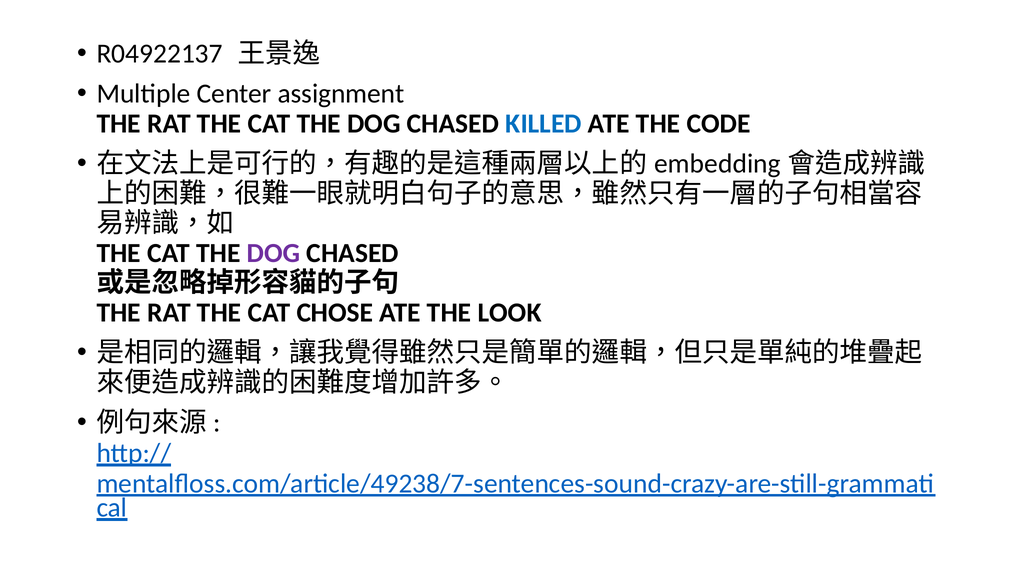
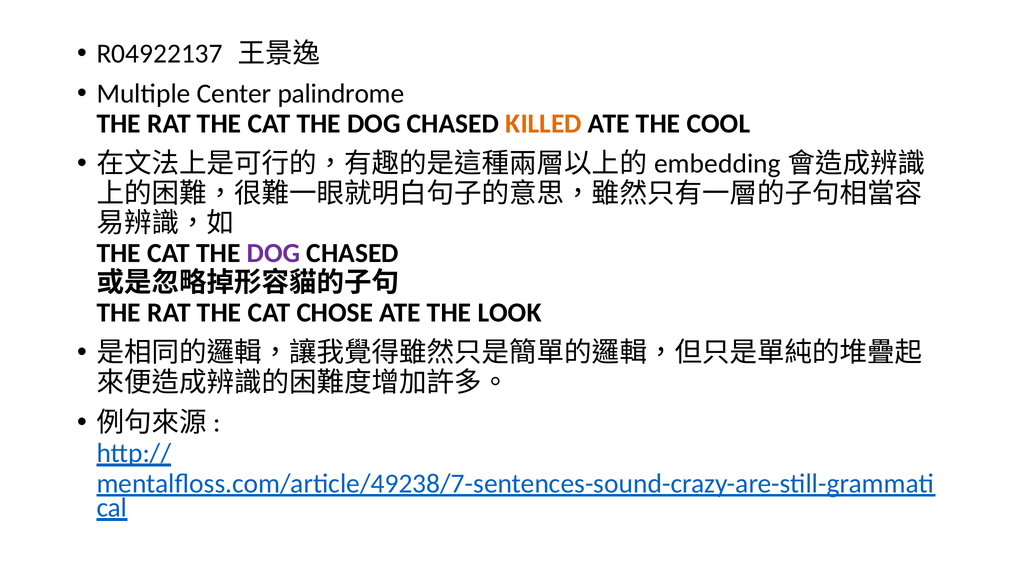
assignment: assignment -> palindrome (341, 94)
KILLED colour: blue -> orange (544, 123)
CODE: CODE -> COOL (718, 123)
